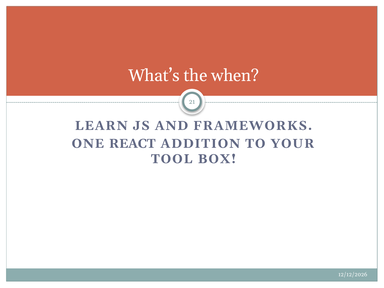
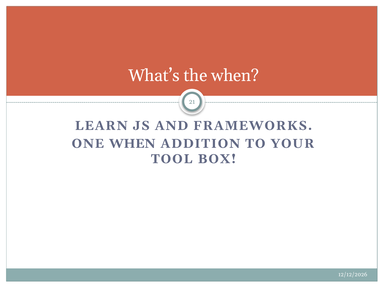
ONE REACT: REACT -> WHEN (132, 144)
